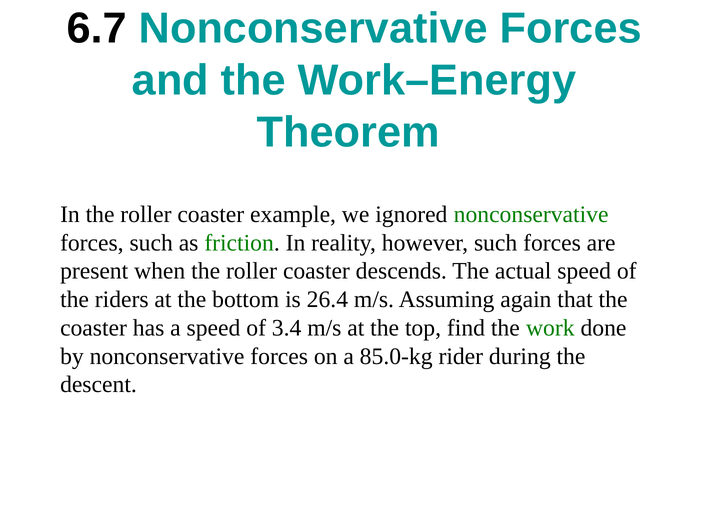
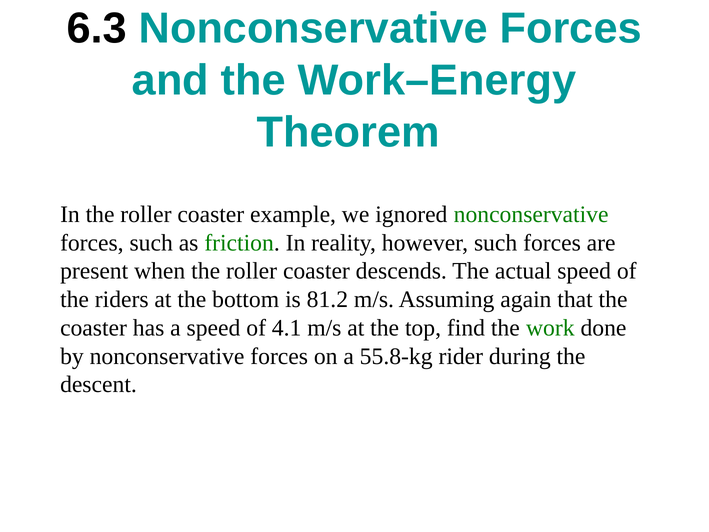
6.7: 6.7 -> 6.3 (97, 28)
26.4: 26.4 -> 81.2 (327, 299)
3.4: 3.4 -> 4.1 (287, 328)
85.0-kg: 85.0-kg -> 55.8-kg (396, 356)
